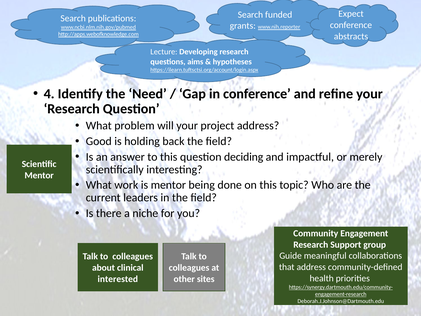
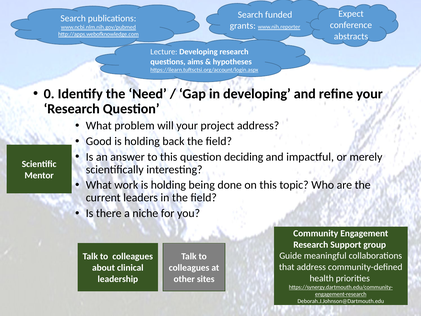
4: 4 -> 0 (49, 94)
in conference: conference -> developing (257, 94)
work is mentor: mentor -> holding (168, 185)
interested: interested -> leadership (118, 279)
